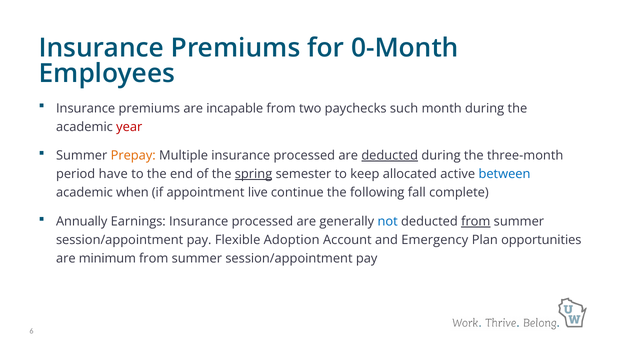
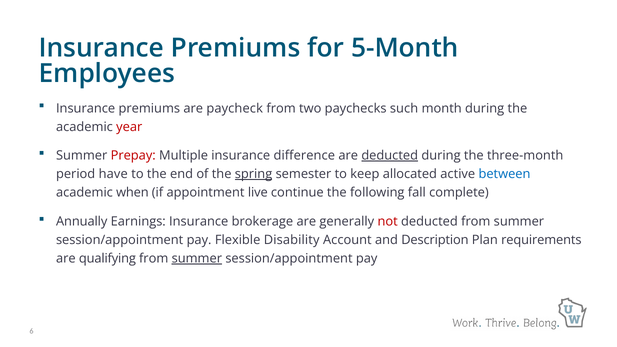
0-Month: 0-Month -> 5-Month (405, 48)
incapable: incapable -> paycheck (235, 108)
Prepay colour: orange -> red (133, 156)
Multiple insurance processed: processed -> difference (304, 156)
Earnings Insurance processed: processed -> brokerage (262, 221)
not colour: blue -> red (388, 221)
from underline: present -> none (476, 221)
Adoption: Adoption -> Disability (292, 240)
Emergency: Emergency -> Description (435, 240)
opportunities: opportunities -> requirements (541, 240)
minimum: minimum -> qualifying (107, 258)
summer underline: none -> present (197, 258)
